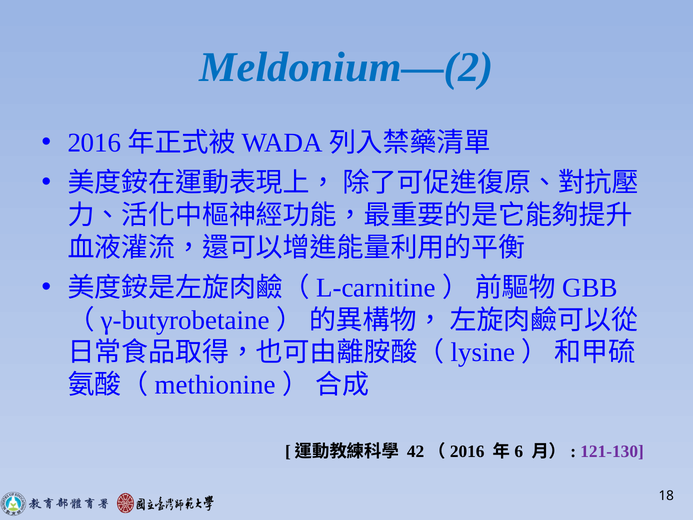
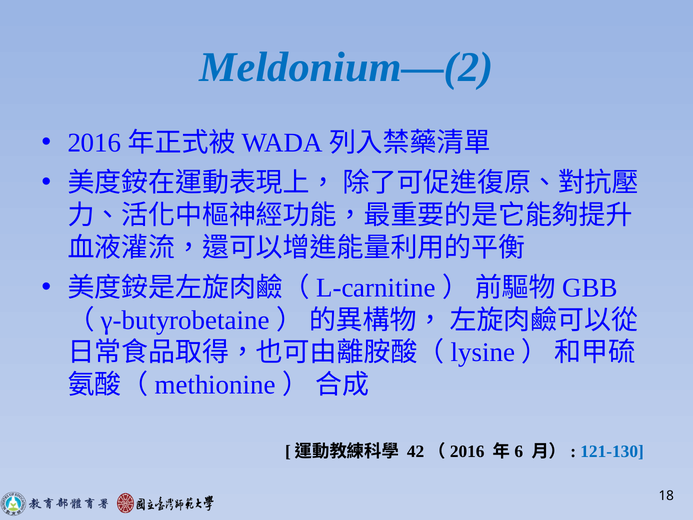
121-130 colour: purple -> blue (612, 451)
